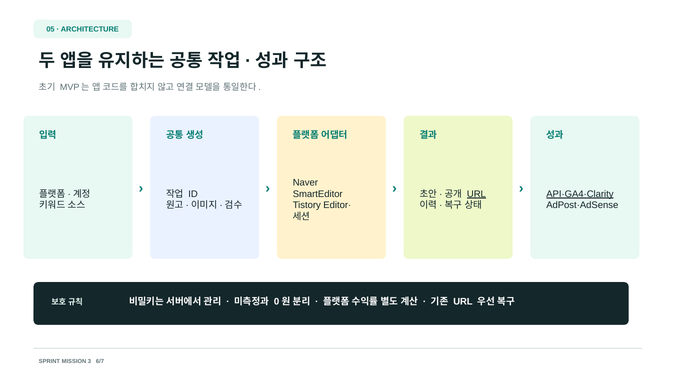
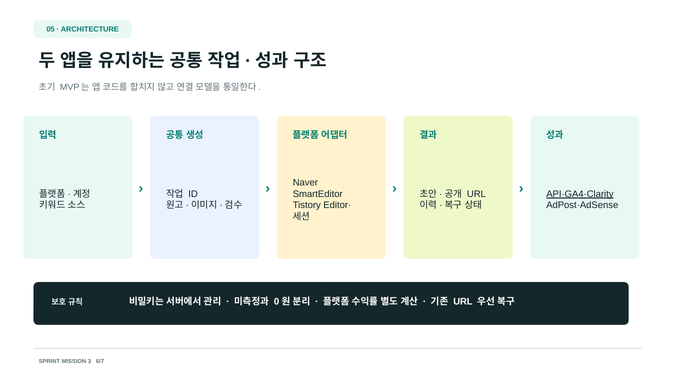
URL underline: present -> none (476, 194)
